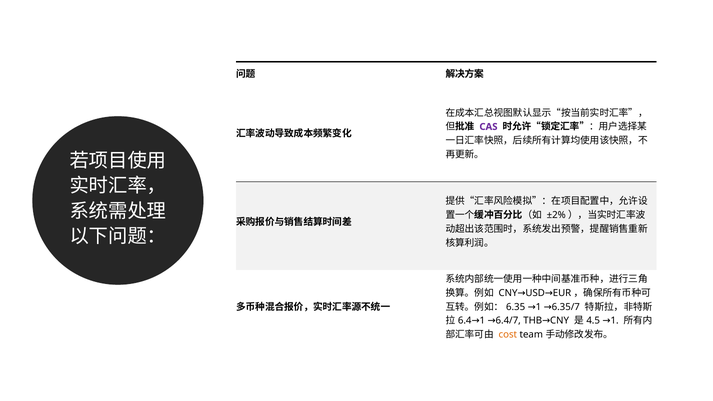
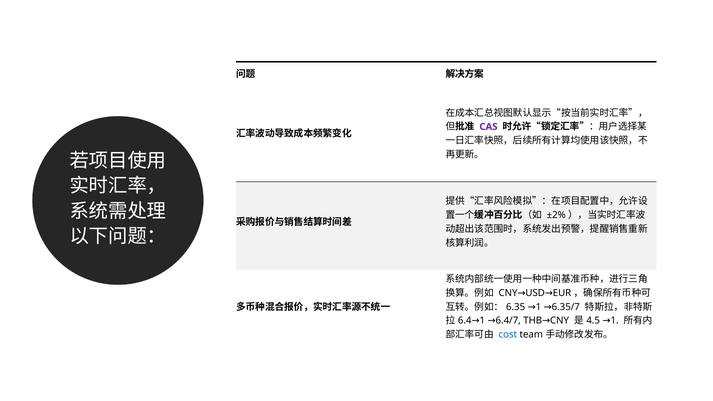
cost colour: orange -> blue (508, 335)
